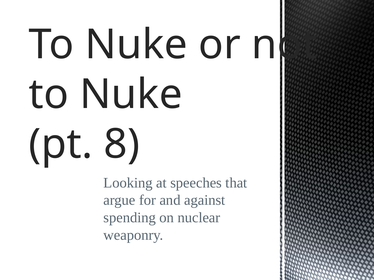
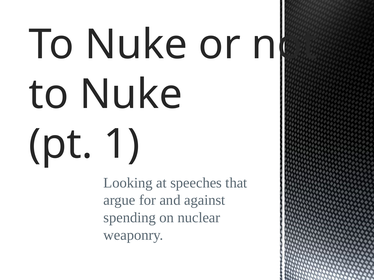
8: 8 -> 1 (122, 144)
